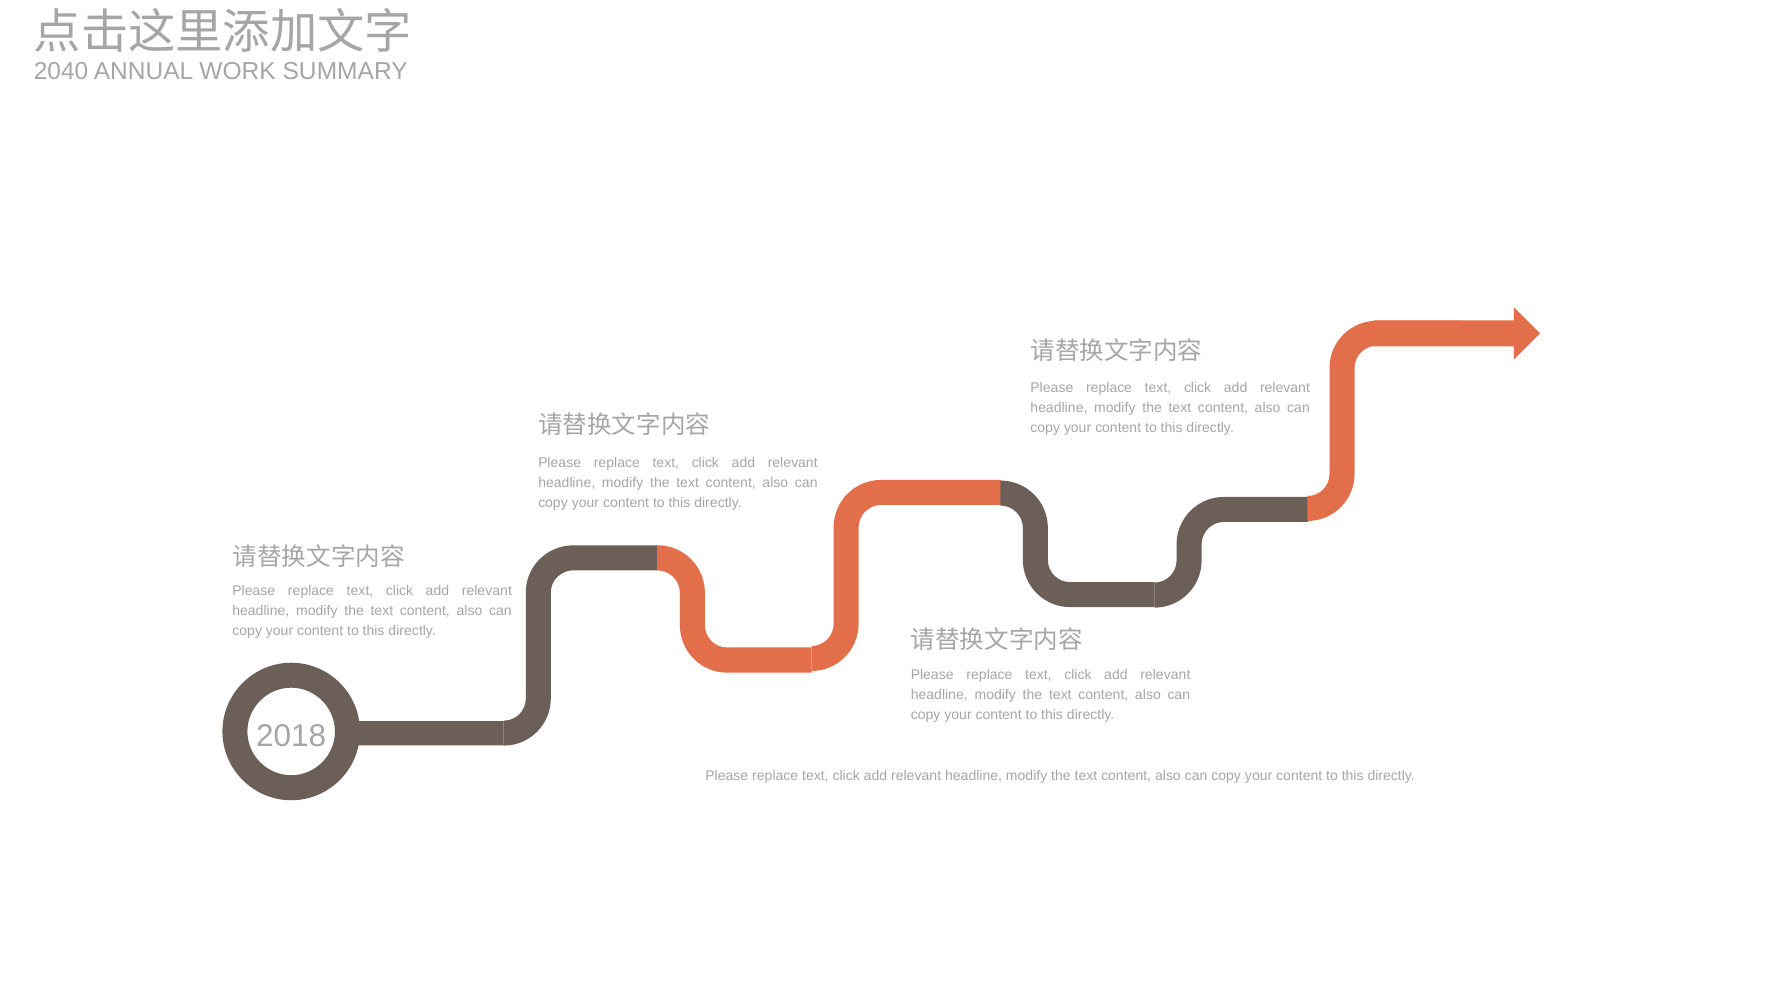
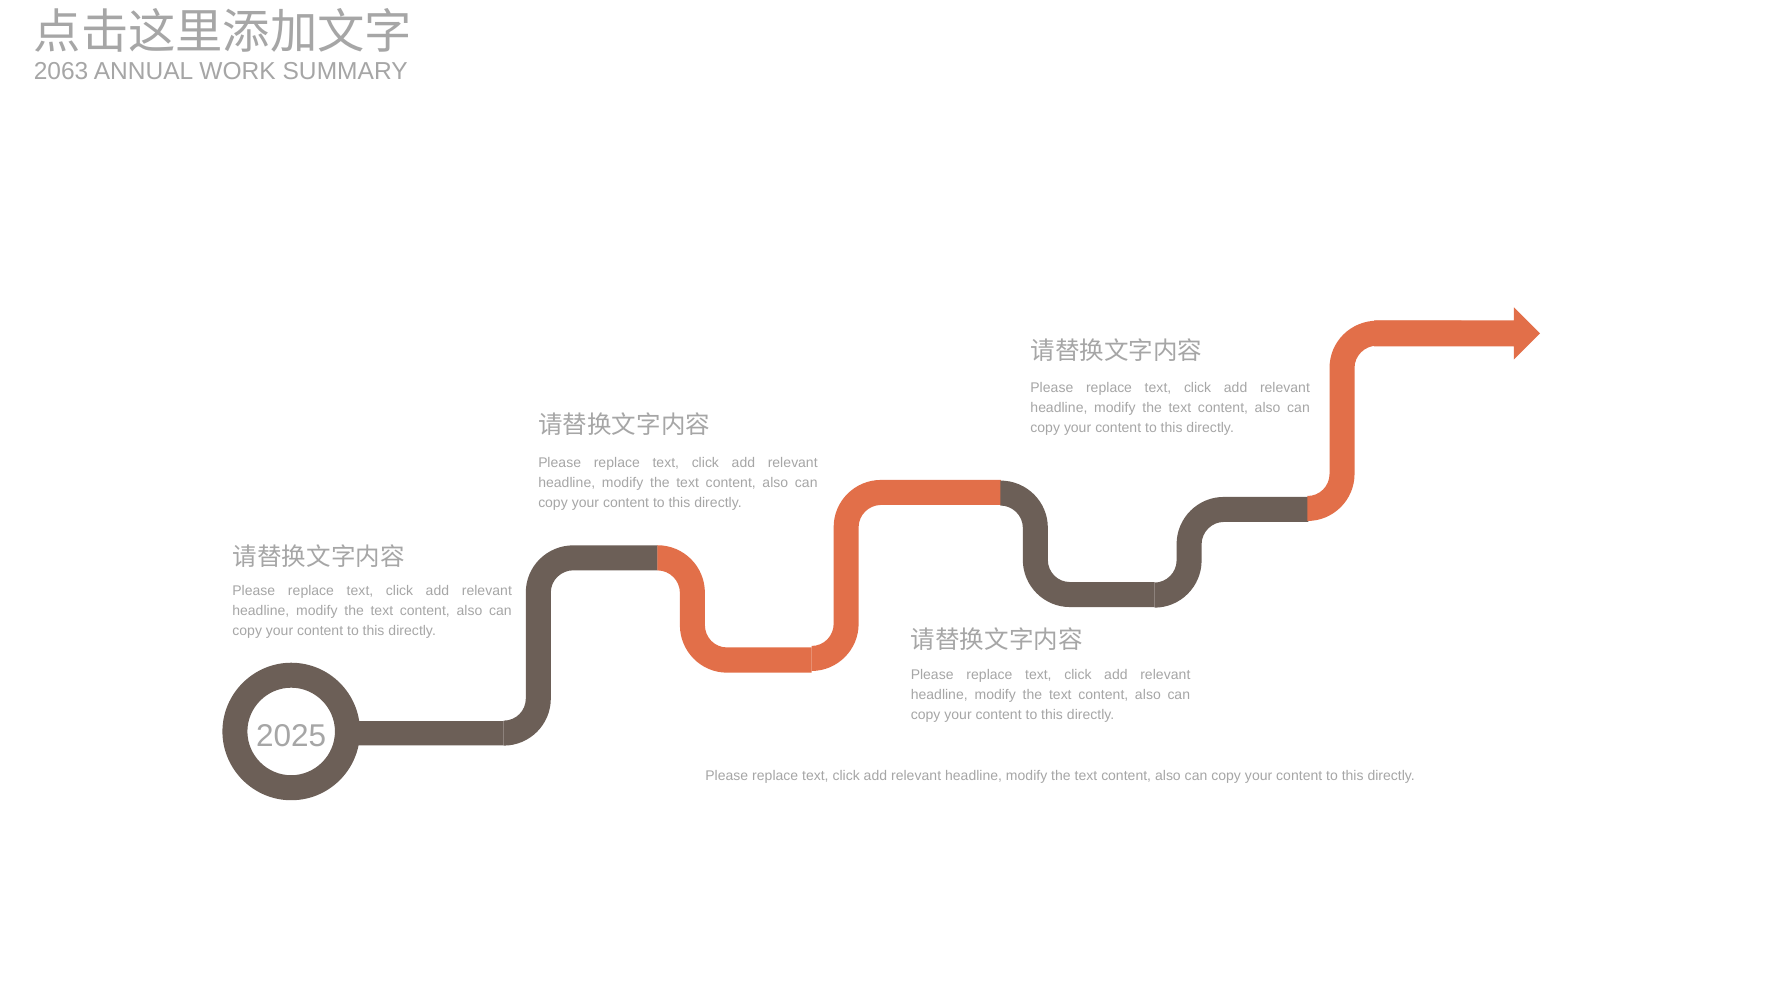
2040: 2040 -> 2063 (61, 72)
2018: 2018 -> 2025 (291, 736)
